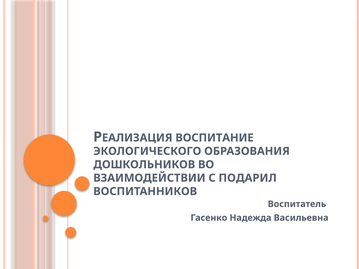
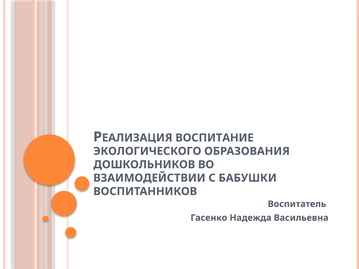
ПОДАРИЛ: ПОДАРИЛ -> БАБУШКИ (248, 178)
